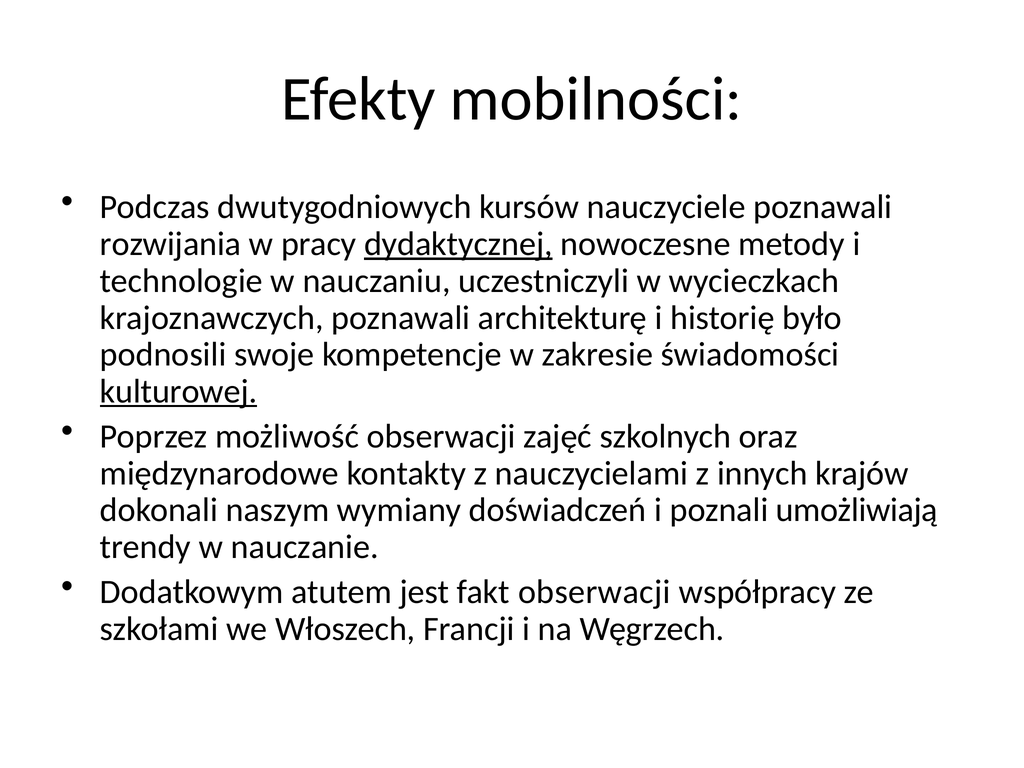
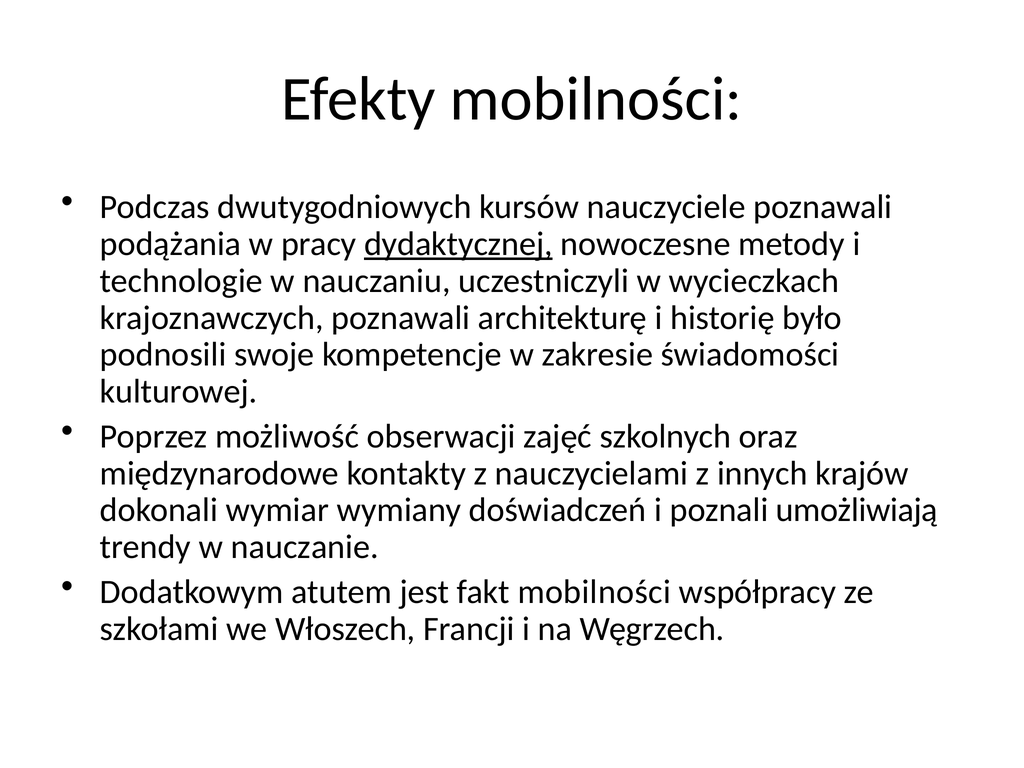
rozwijania: rozwijania -> podążania (171, 244)
kulturowej underline: present -> none (179, 391)
naszym: naszym -> wymiar (277, 510)
fakt obserwacji: obserwacji -> mobilności (594, 592)
